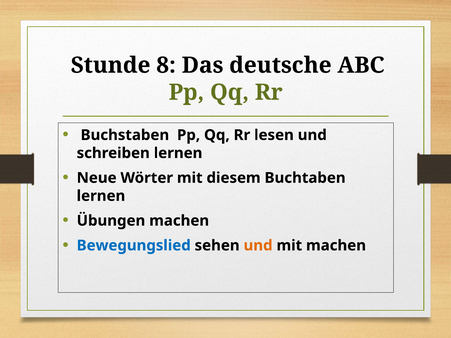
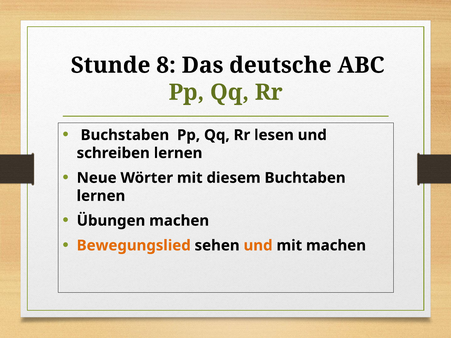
Bewegungslied colour: blue -> orange (134, 246)
